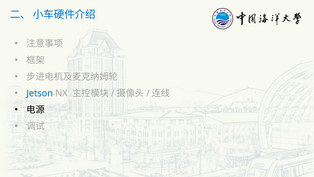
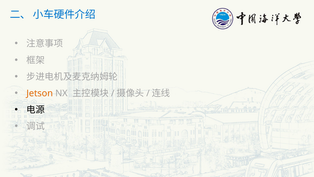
Jetson colour: blue -> orange (40, 93)
